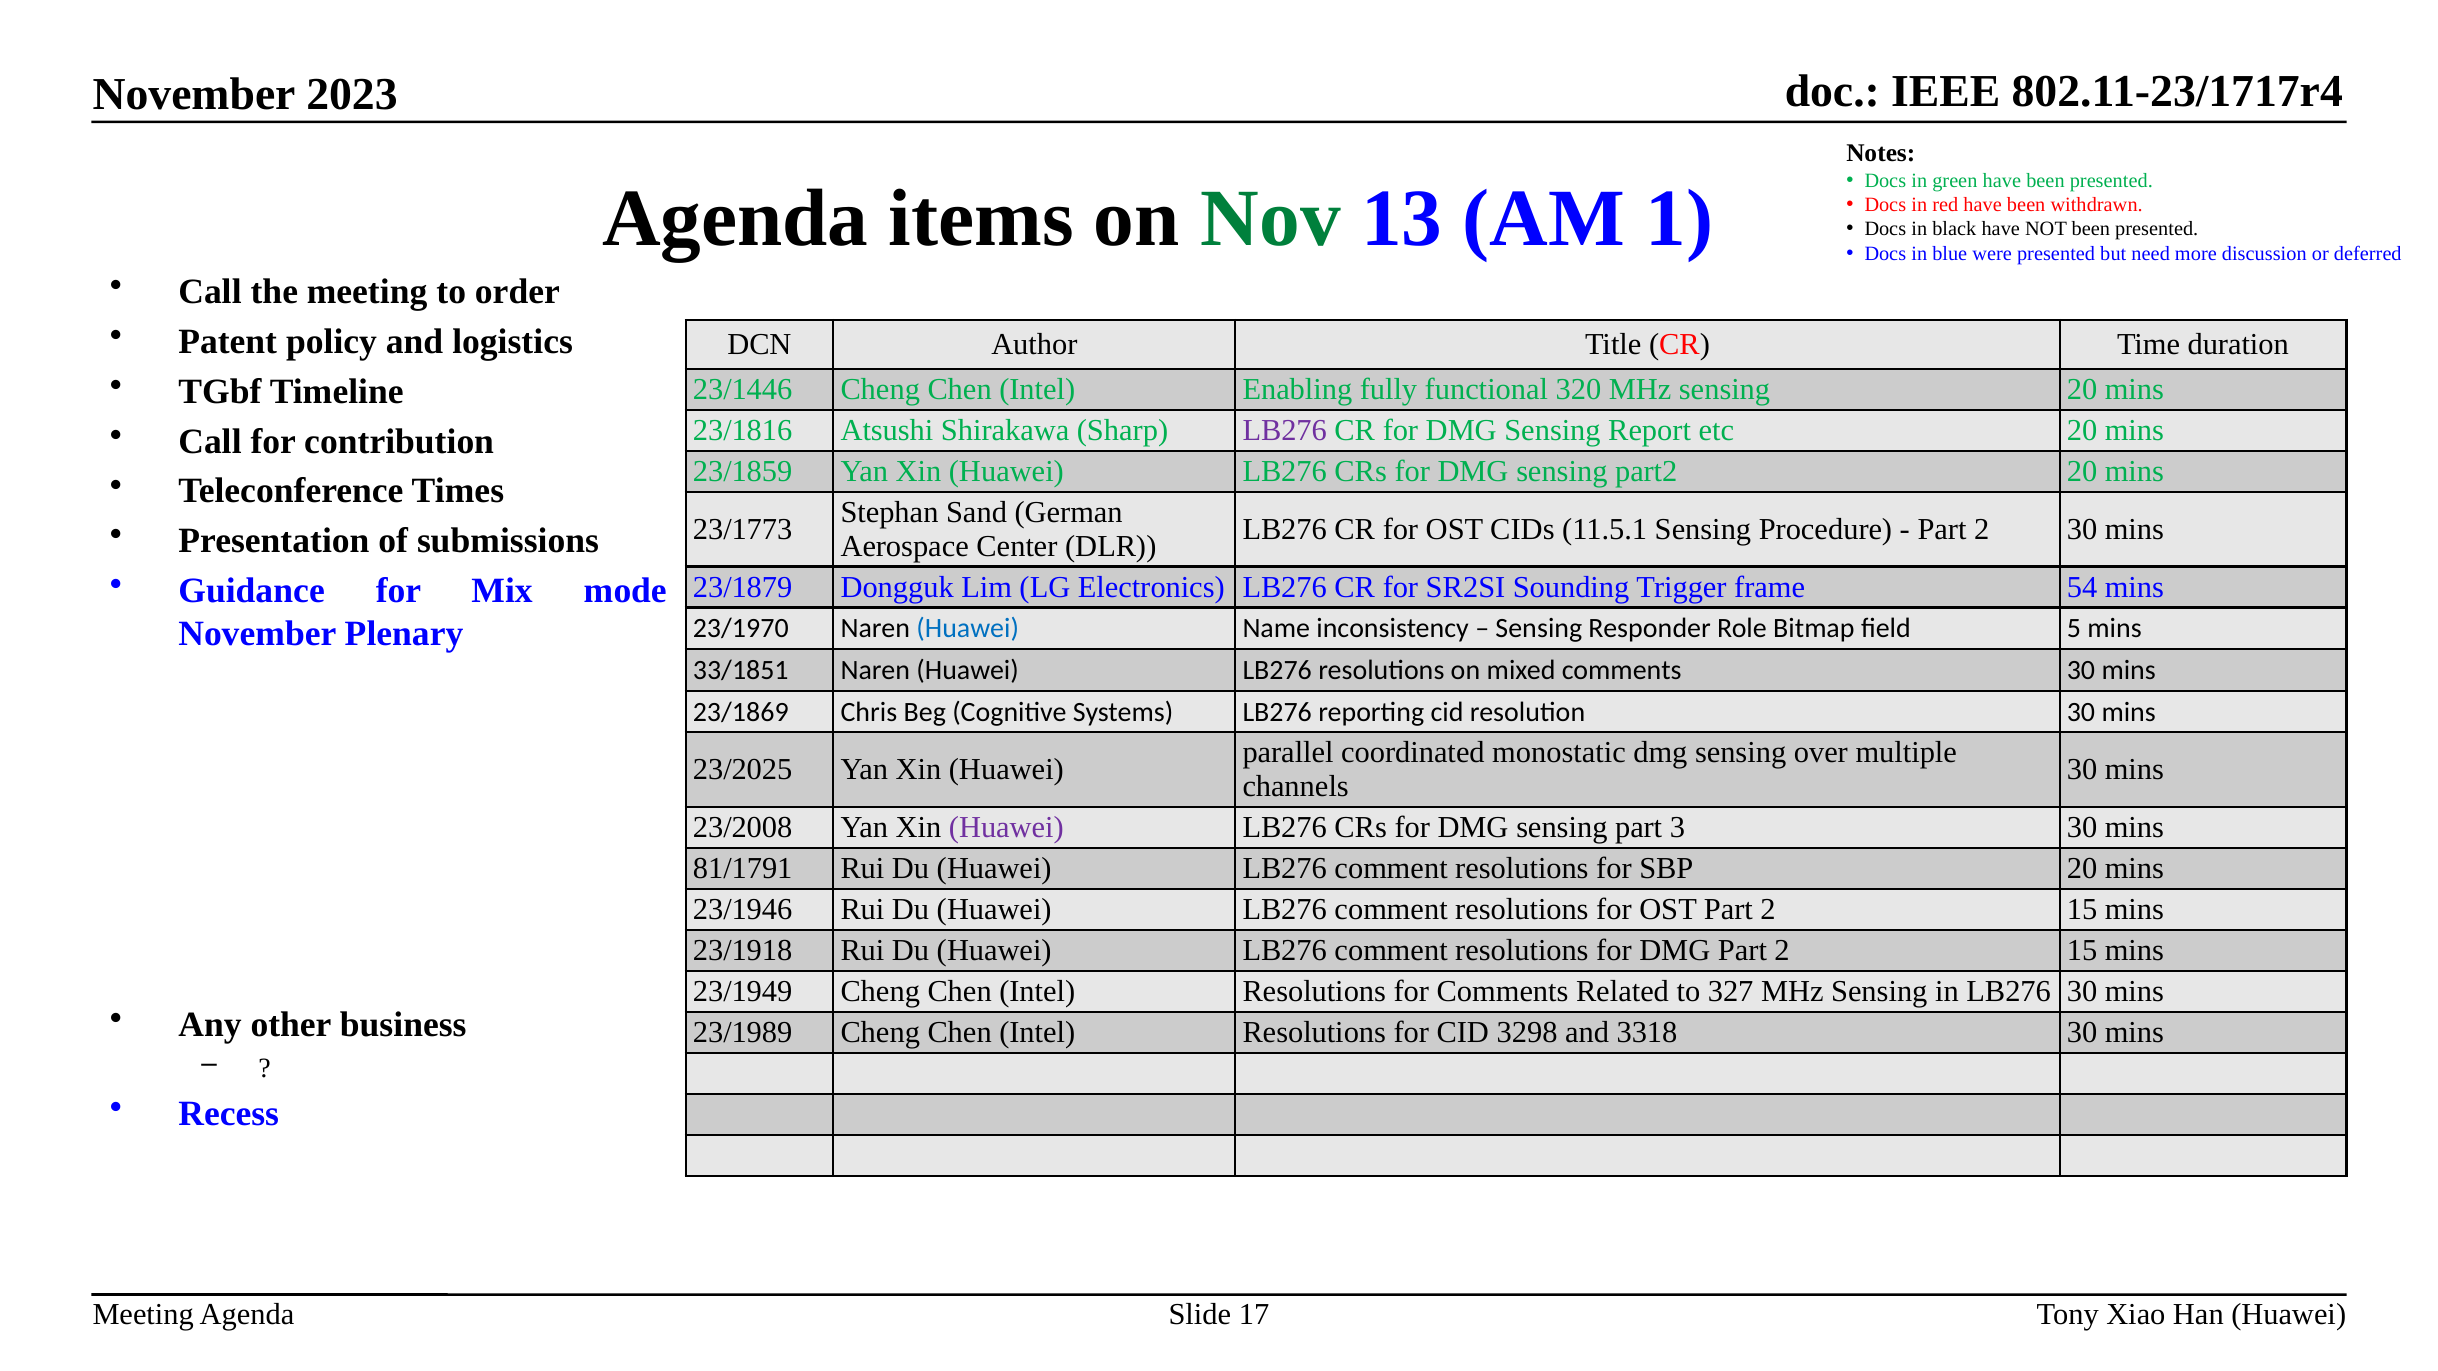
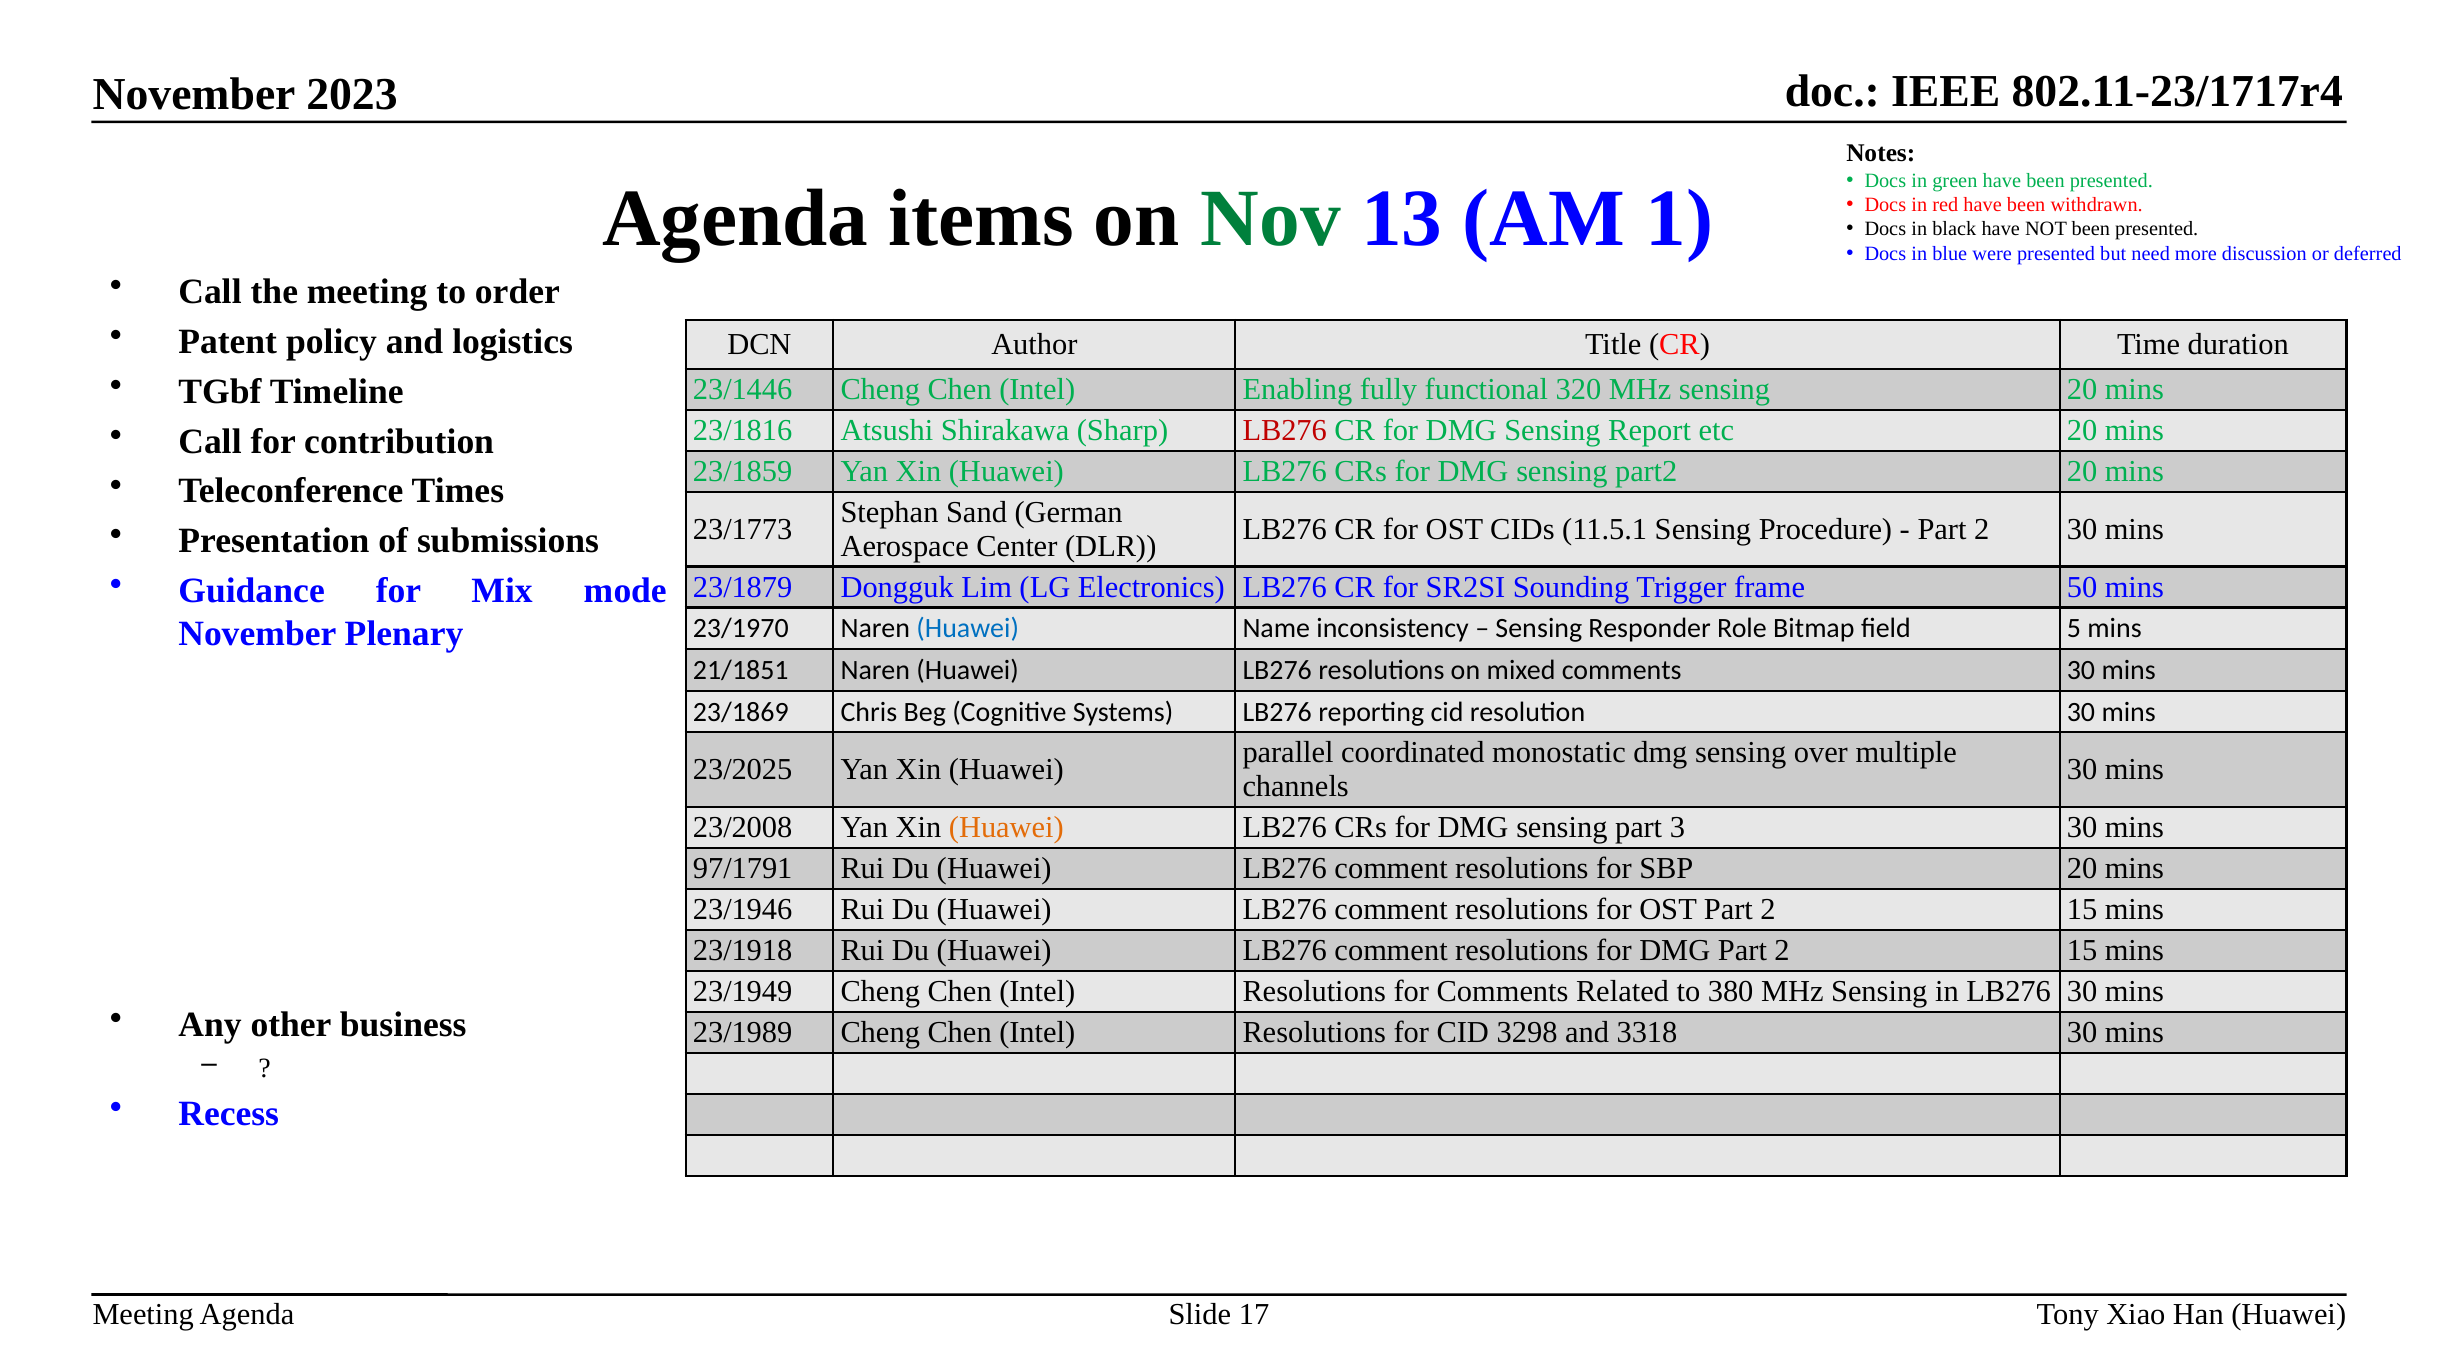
LB276 colour: purple -> red (1285, 431)
54: 54 -> 50 (2082, 587)
33/1851: 33/1851 -> 21/1851 (741, 670)
Huawei colour: purple -> orange (1006, 828)
81/1791: 81/1791 -> 97/1791 (743, 869)
327: 327 -> 380 (1731, 992)
